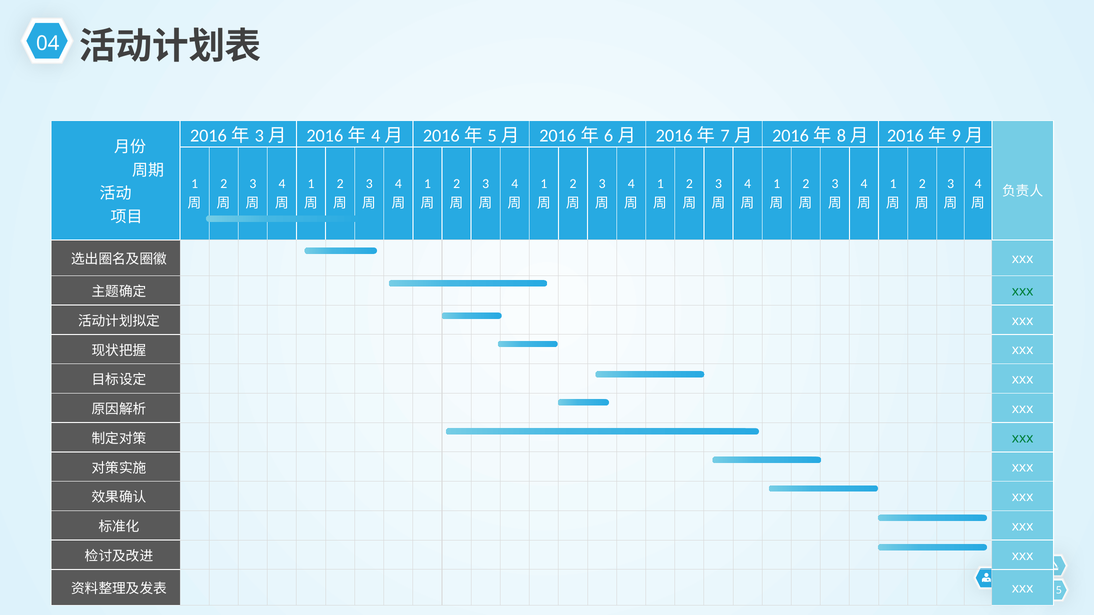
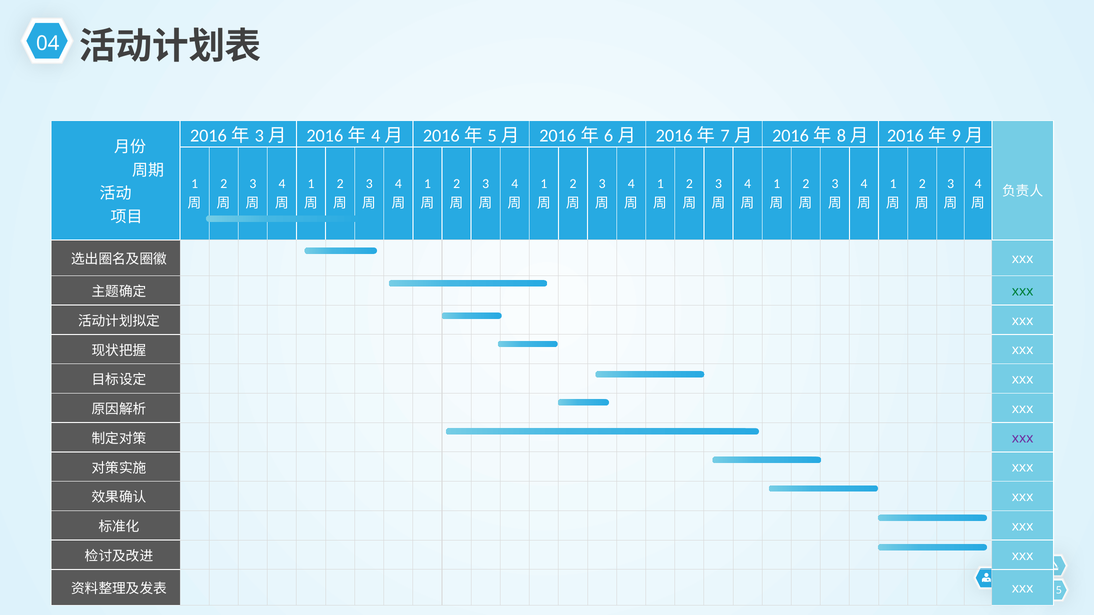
xxx colour: green -> purple (1023, 438)
